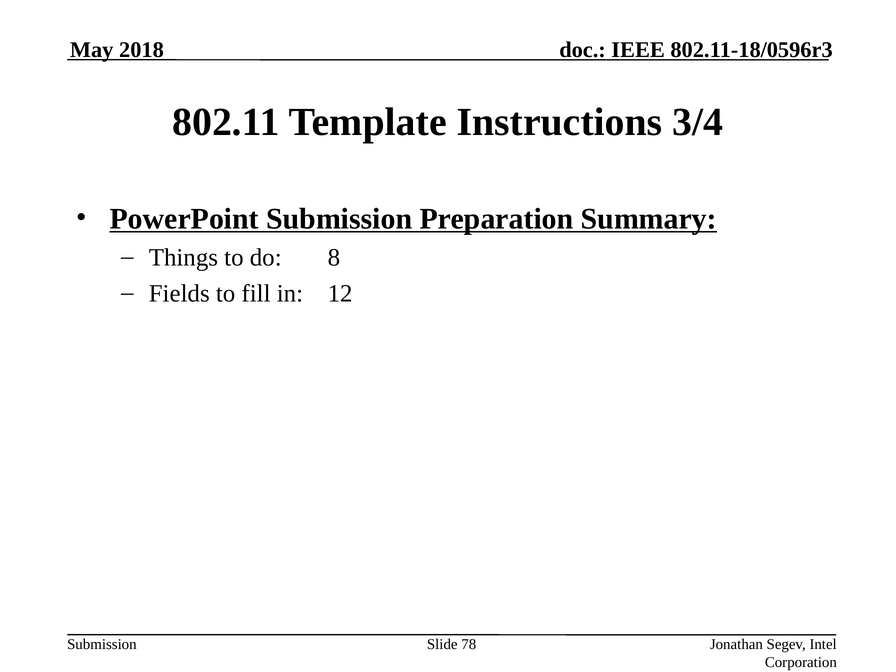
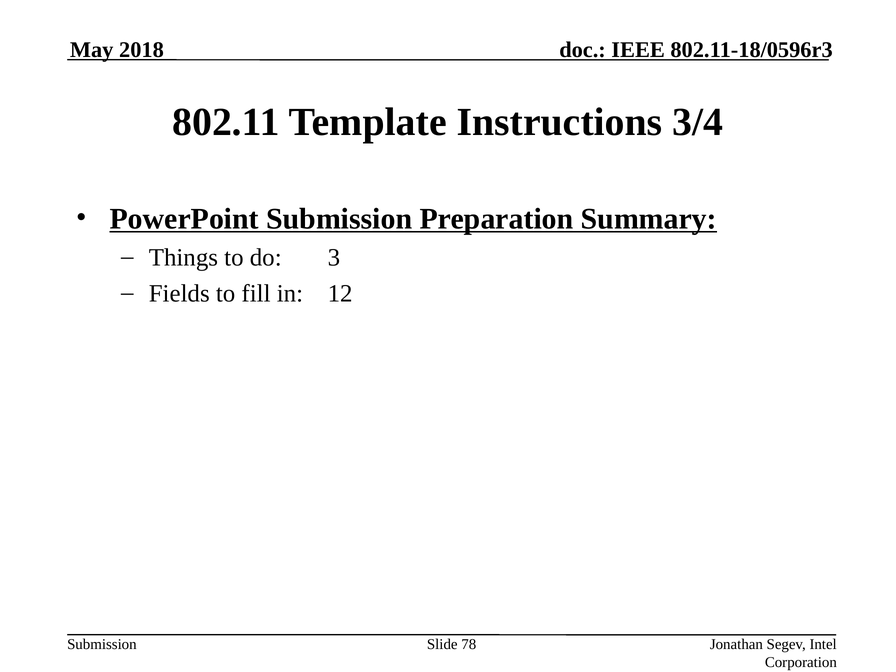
8: 8 -> 3 (334, 257)
